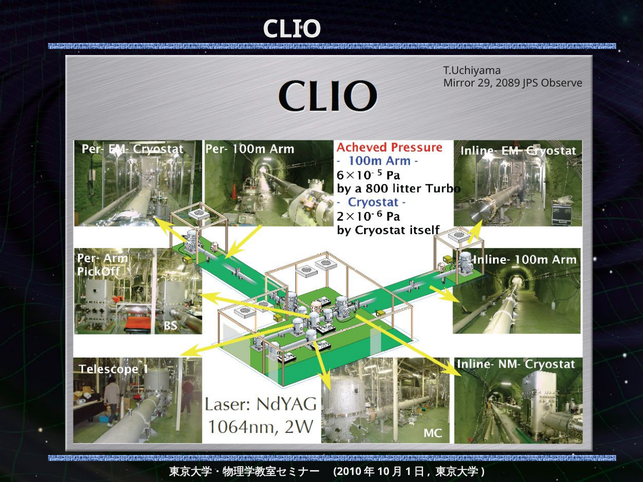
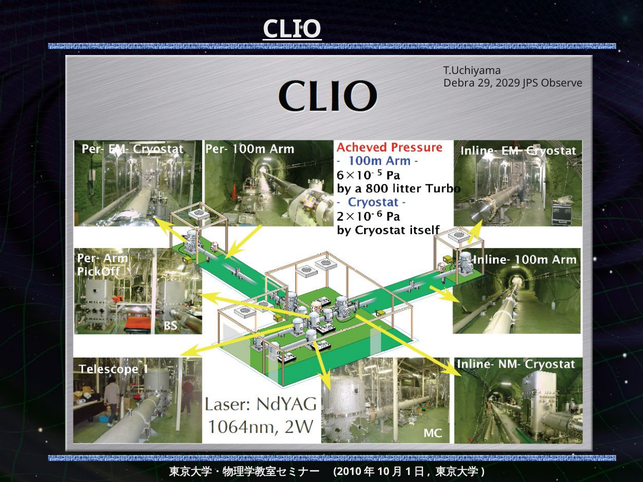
CLIO underline: none -> present (292, 29)
Mirror: Mirror -> Debra (459, 83)
2089: 2089 -> 2029 (508, 83)
